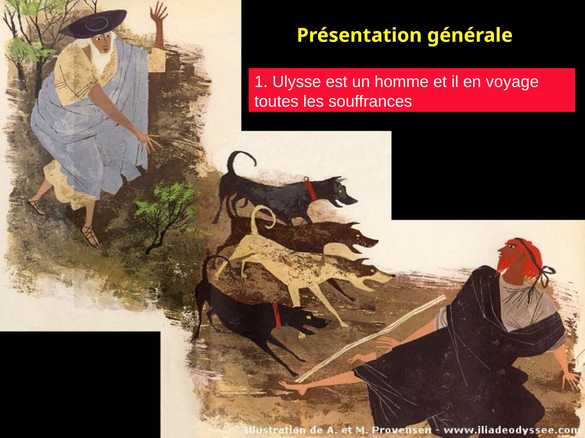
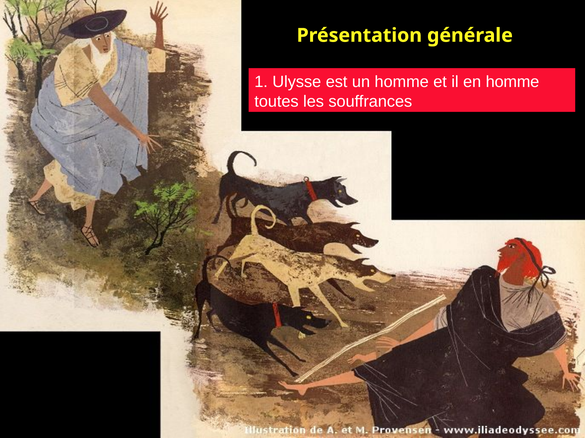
en voyage: voyage -> homme (512, 82)
